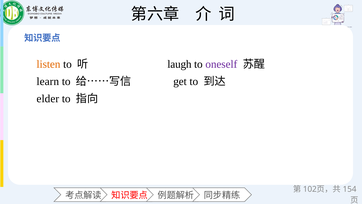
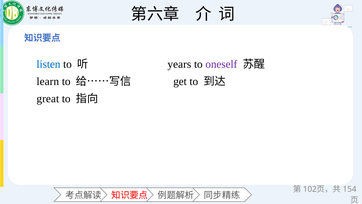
listen colour: orange -> blue (48, 64)
laugh: laugh -> years (179, 64)
elder: elder -> great (48, 99)
